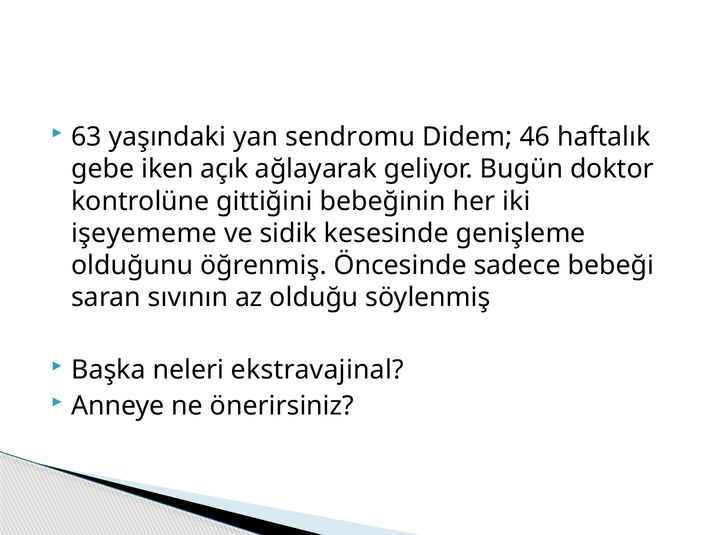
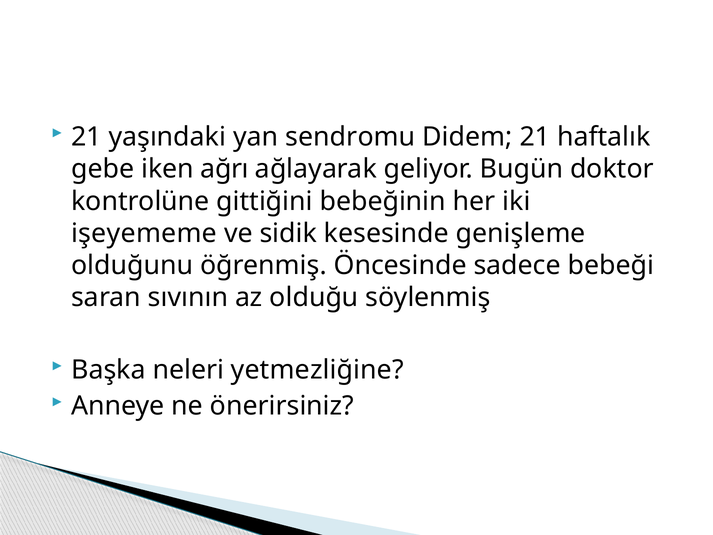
63: 63 -> 21 (86, 137)
Didem 46: 46 -> 21 (535, 137)
açık: açık -> ağrı (225, 169)
ekstravajinal: ekstravajinal -> yetmezliğine (317, 370)
